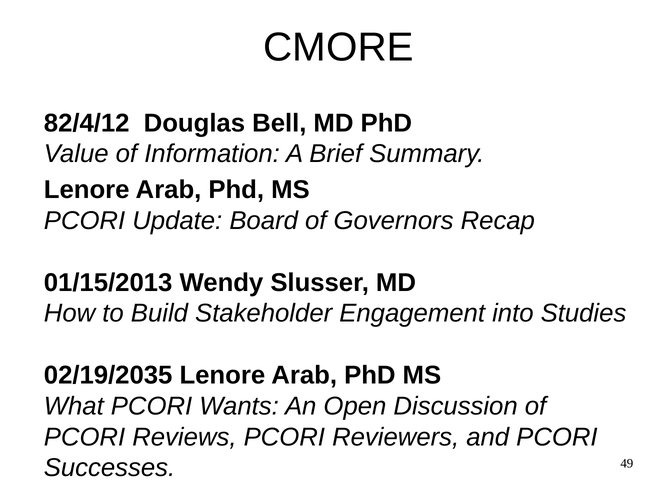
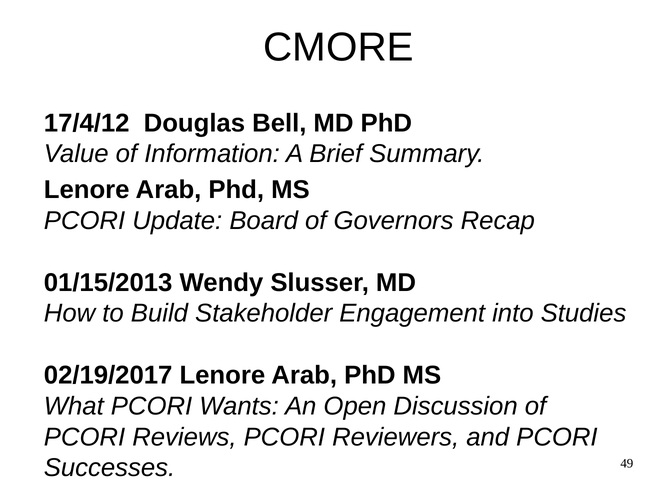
82/4/12: 82/4/12 -> 17/4/12 (87, 123)
02/19/2035: 02/19/2035 -> 02/19/2017 (108, 376)
